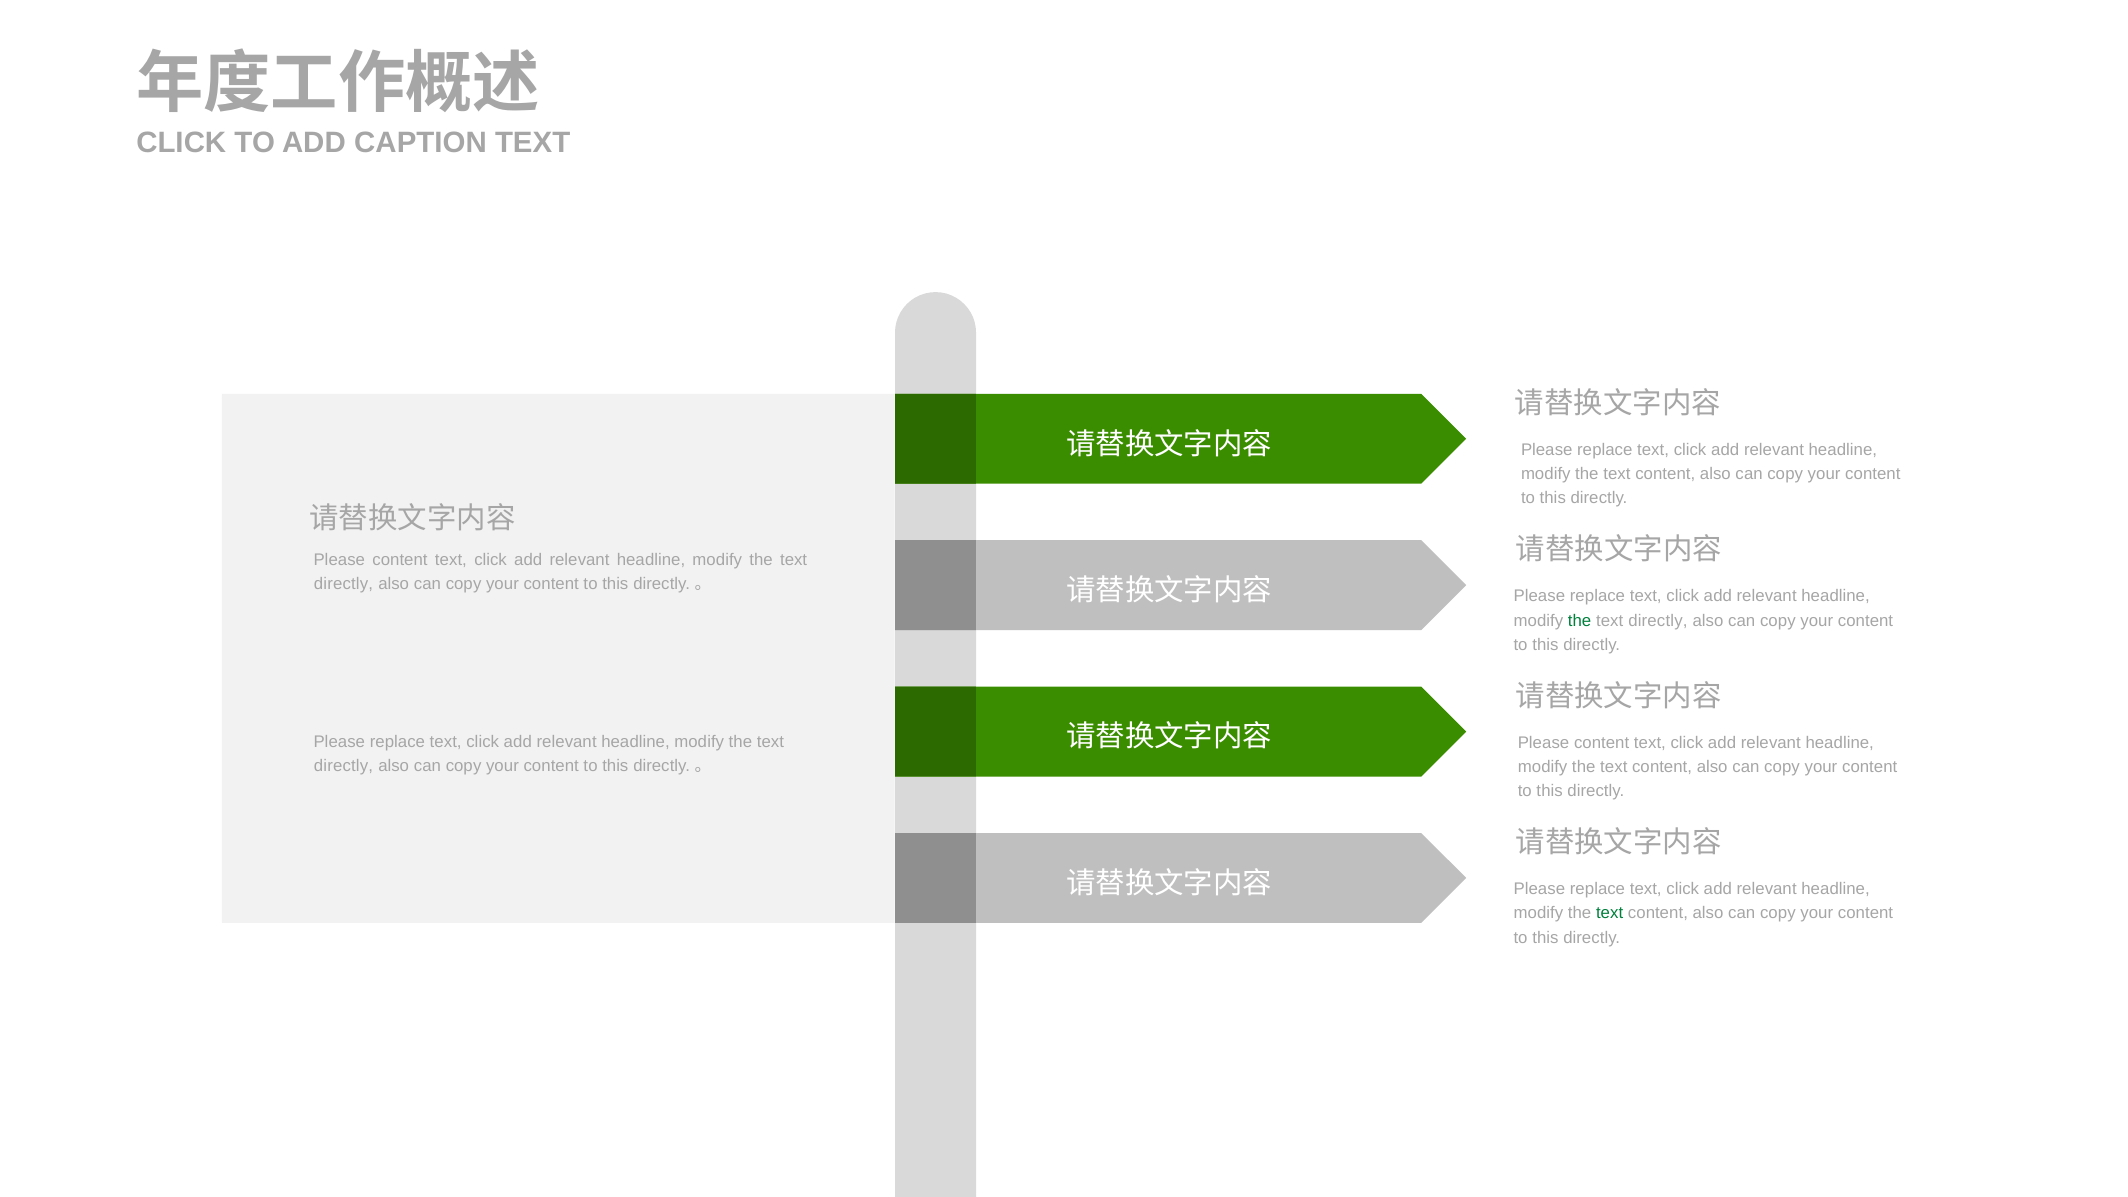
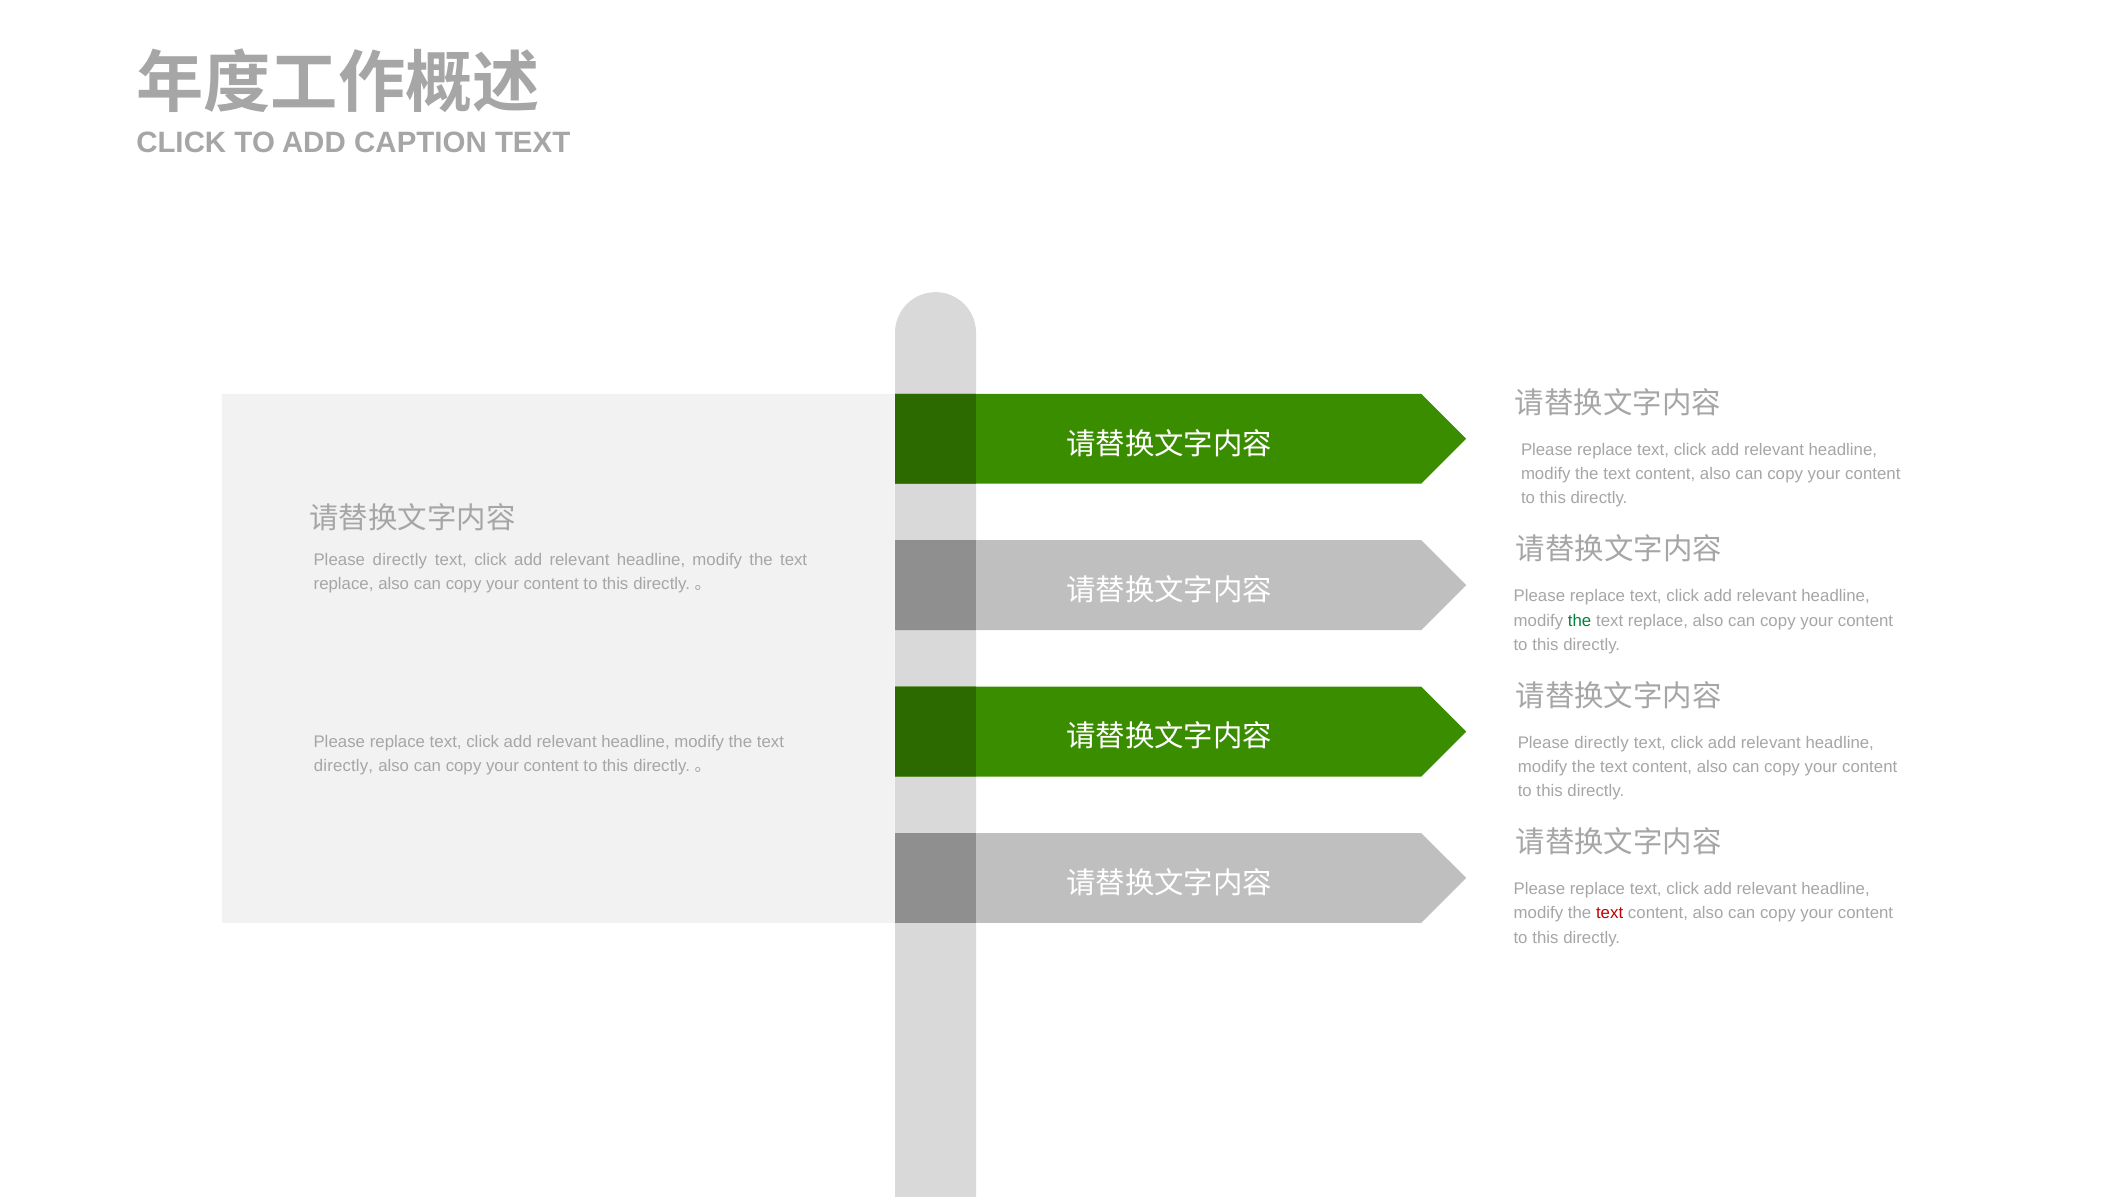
content: content -> directly (400, 560)
directly: directly -> replace (344, 584)
directly: directly -> replace (1658, 621)
content: content -> directly (1602, 743)
text colour: green -> red (1610, 913)
